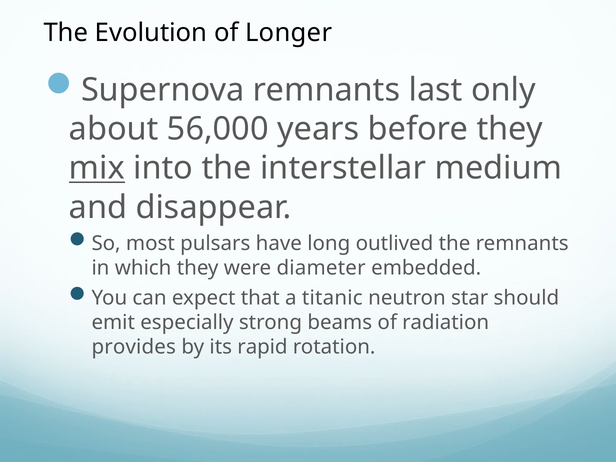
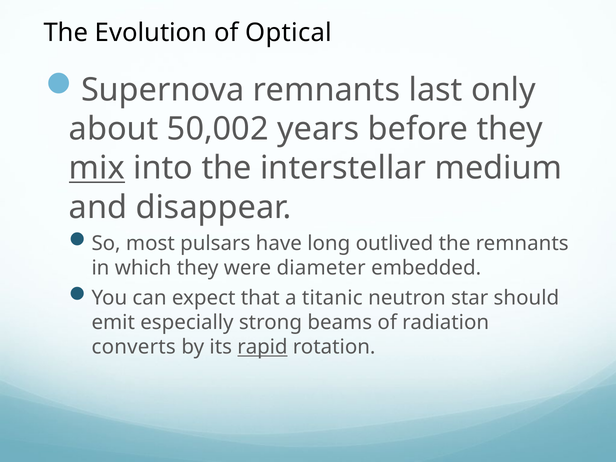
Longer: Longer -> Optical (289, 33)
56,000: 56,000 -> 50,002 (218, 129)
provides: provides -> converts (134, 347)
rapid underline: none -> present (262, 347)
